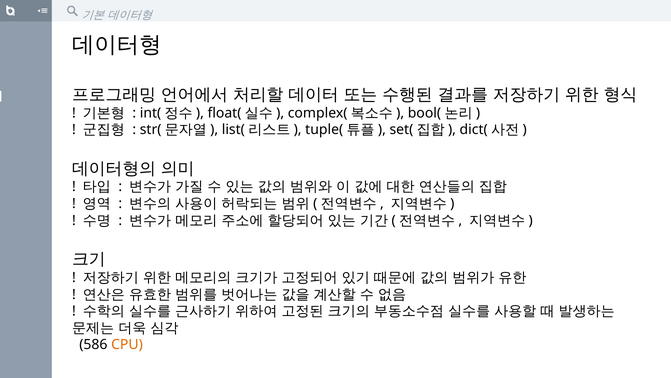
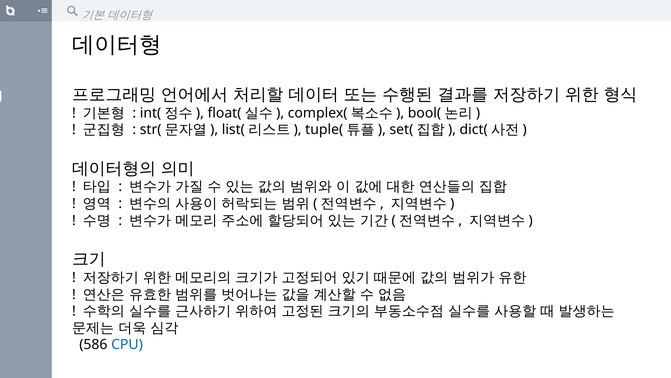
CPU colour: orange -> blue (127, 344)
